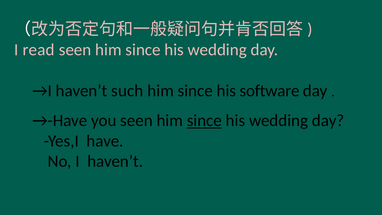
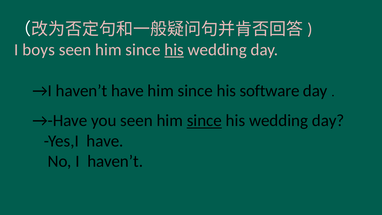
read: read -> boys (39, 50)
his underline: none -> present (174, 50)
haven’t such: such -> have (127, 91)
